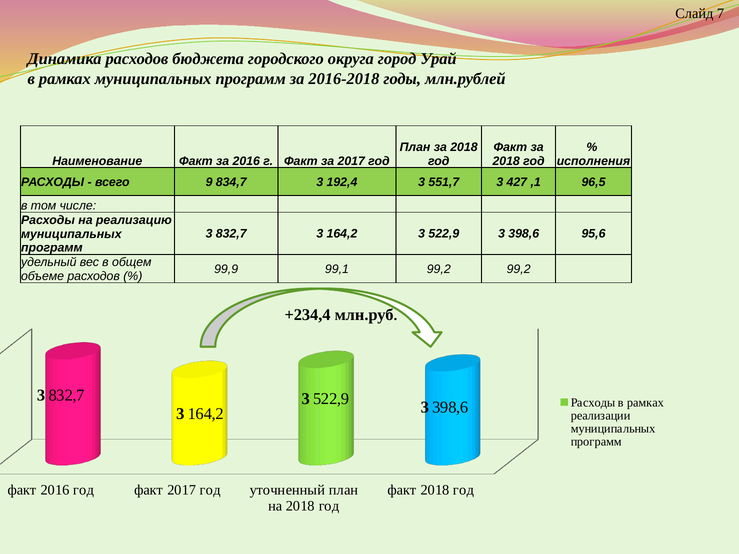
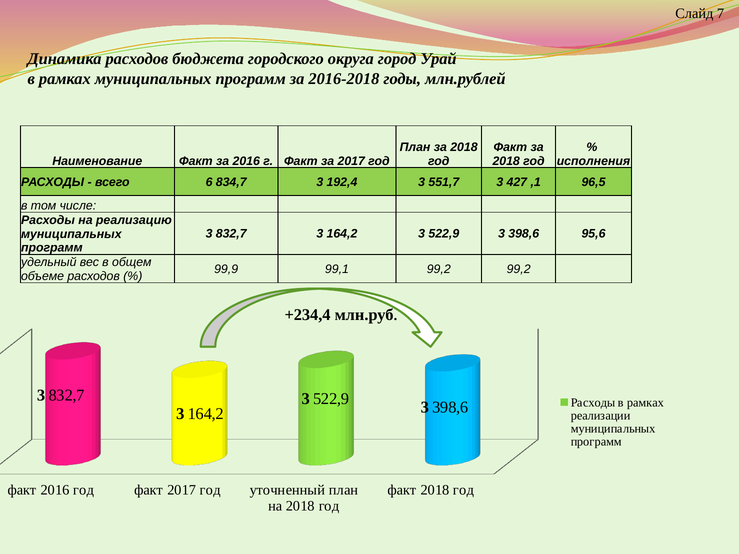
9: 9 -> 6 (209, 182)
